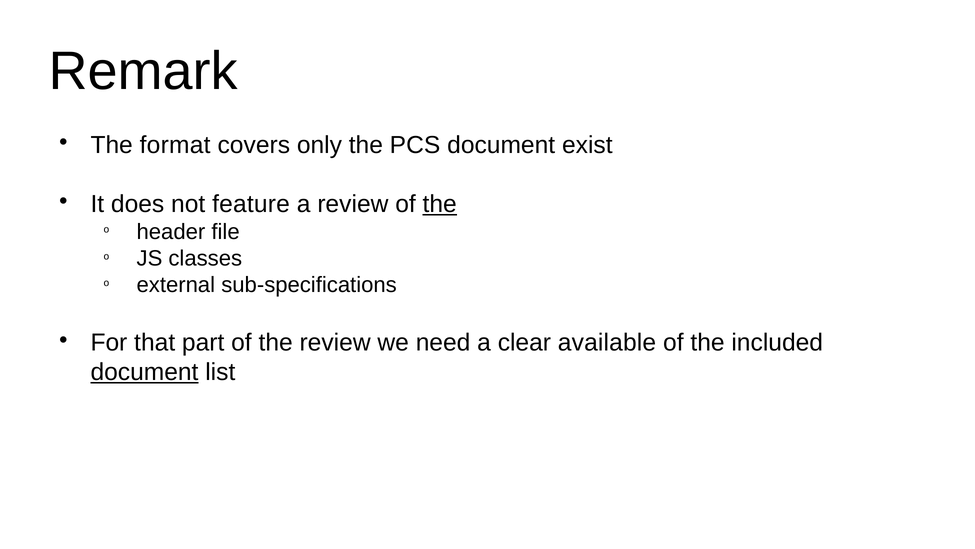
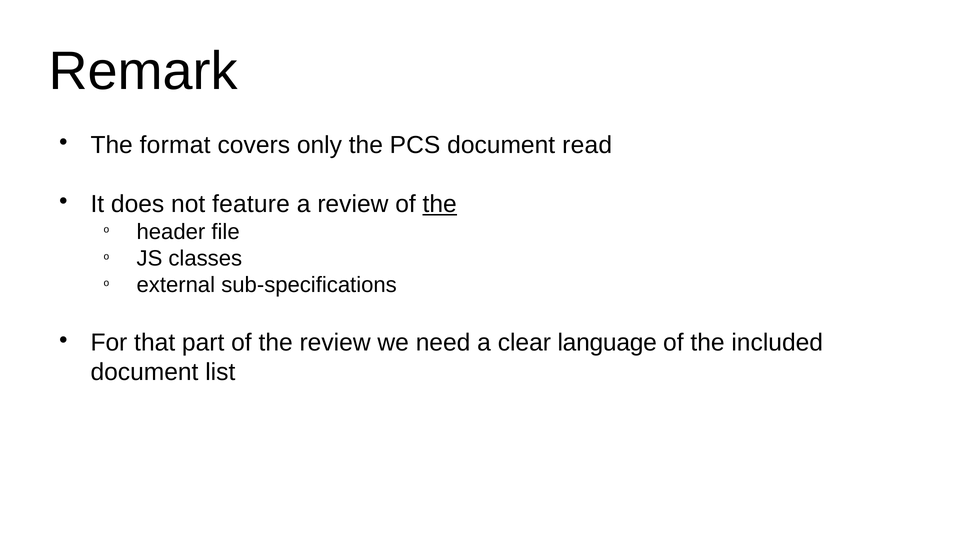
exist: exist -> read (587, 145)
available: available -> language (607, 342)
document underline: present -> none (144, 372)
